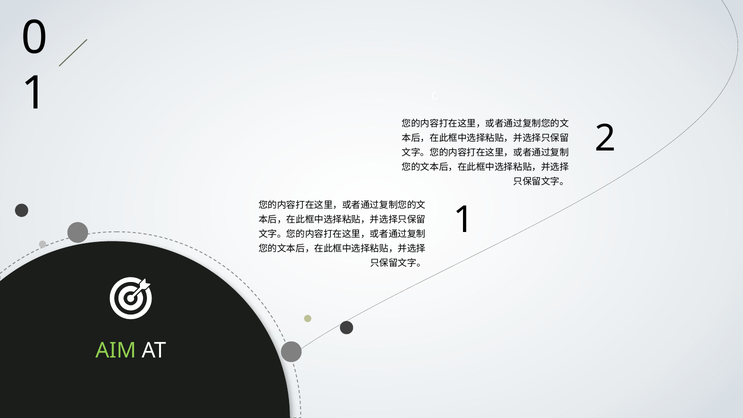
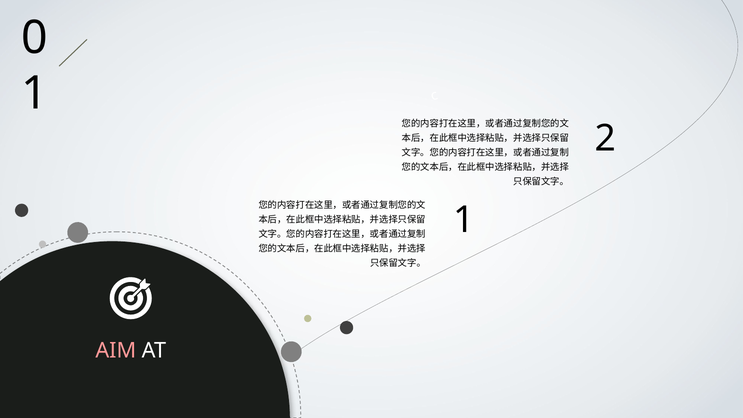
AIM colour: light green -> pink (116, 350)
